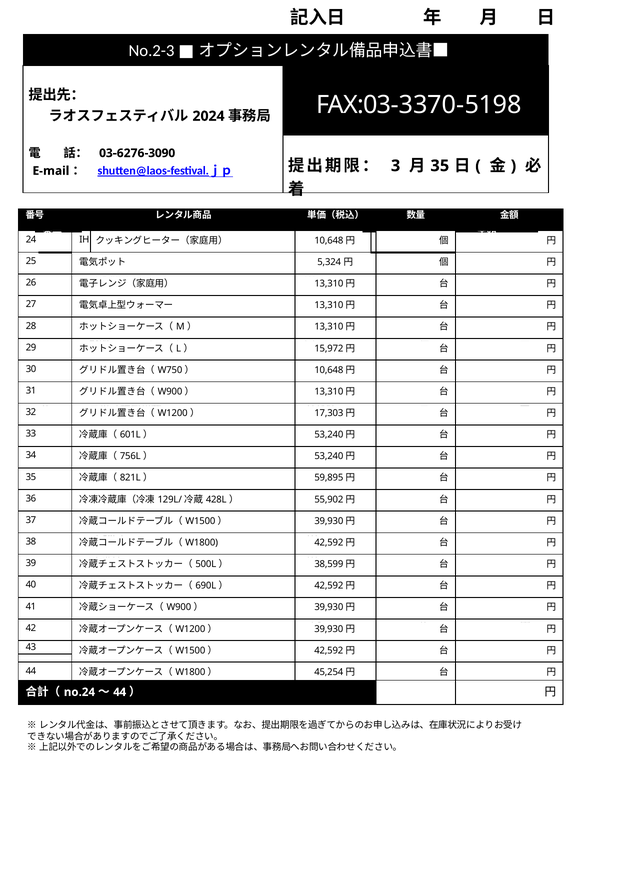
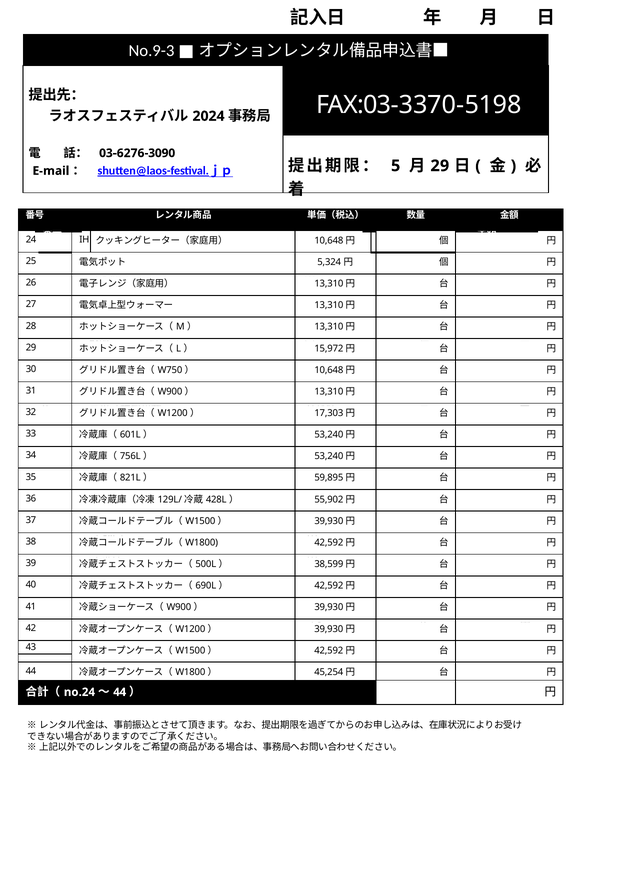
No.2-3: No.2-3 -> No.9-3 (151, 51)
3: 3 -> 5 (396, 166)
35: 35 -> 29 (440, 166)
